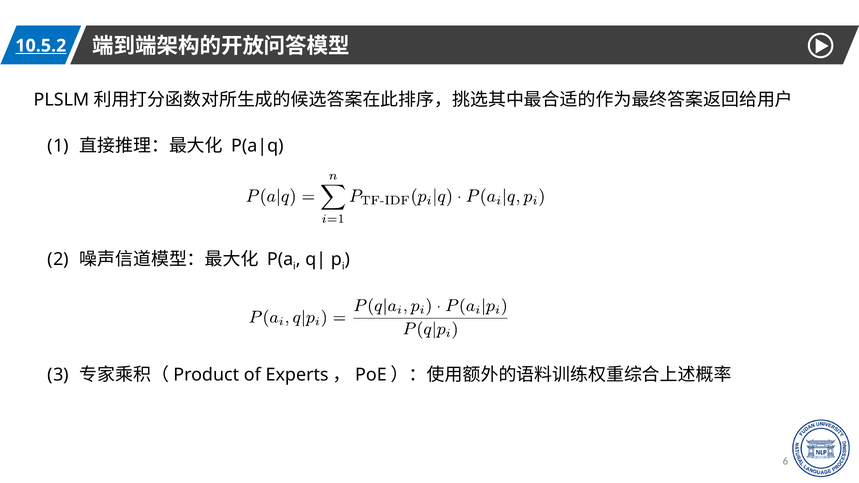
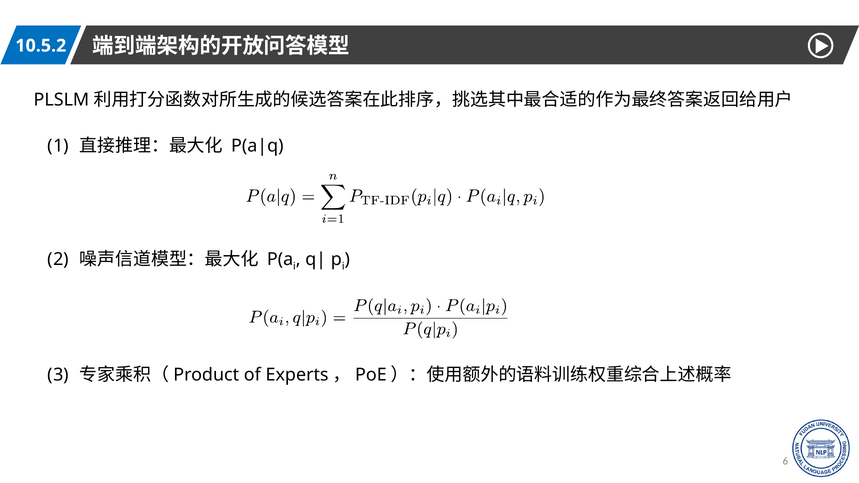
10.5.2 underline: present -> none (41, 46)
